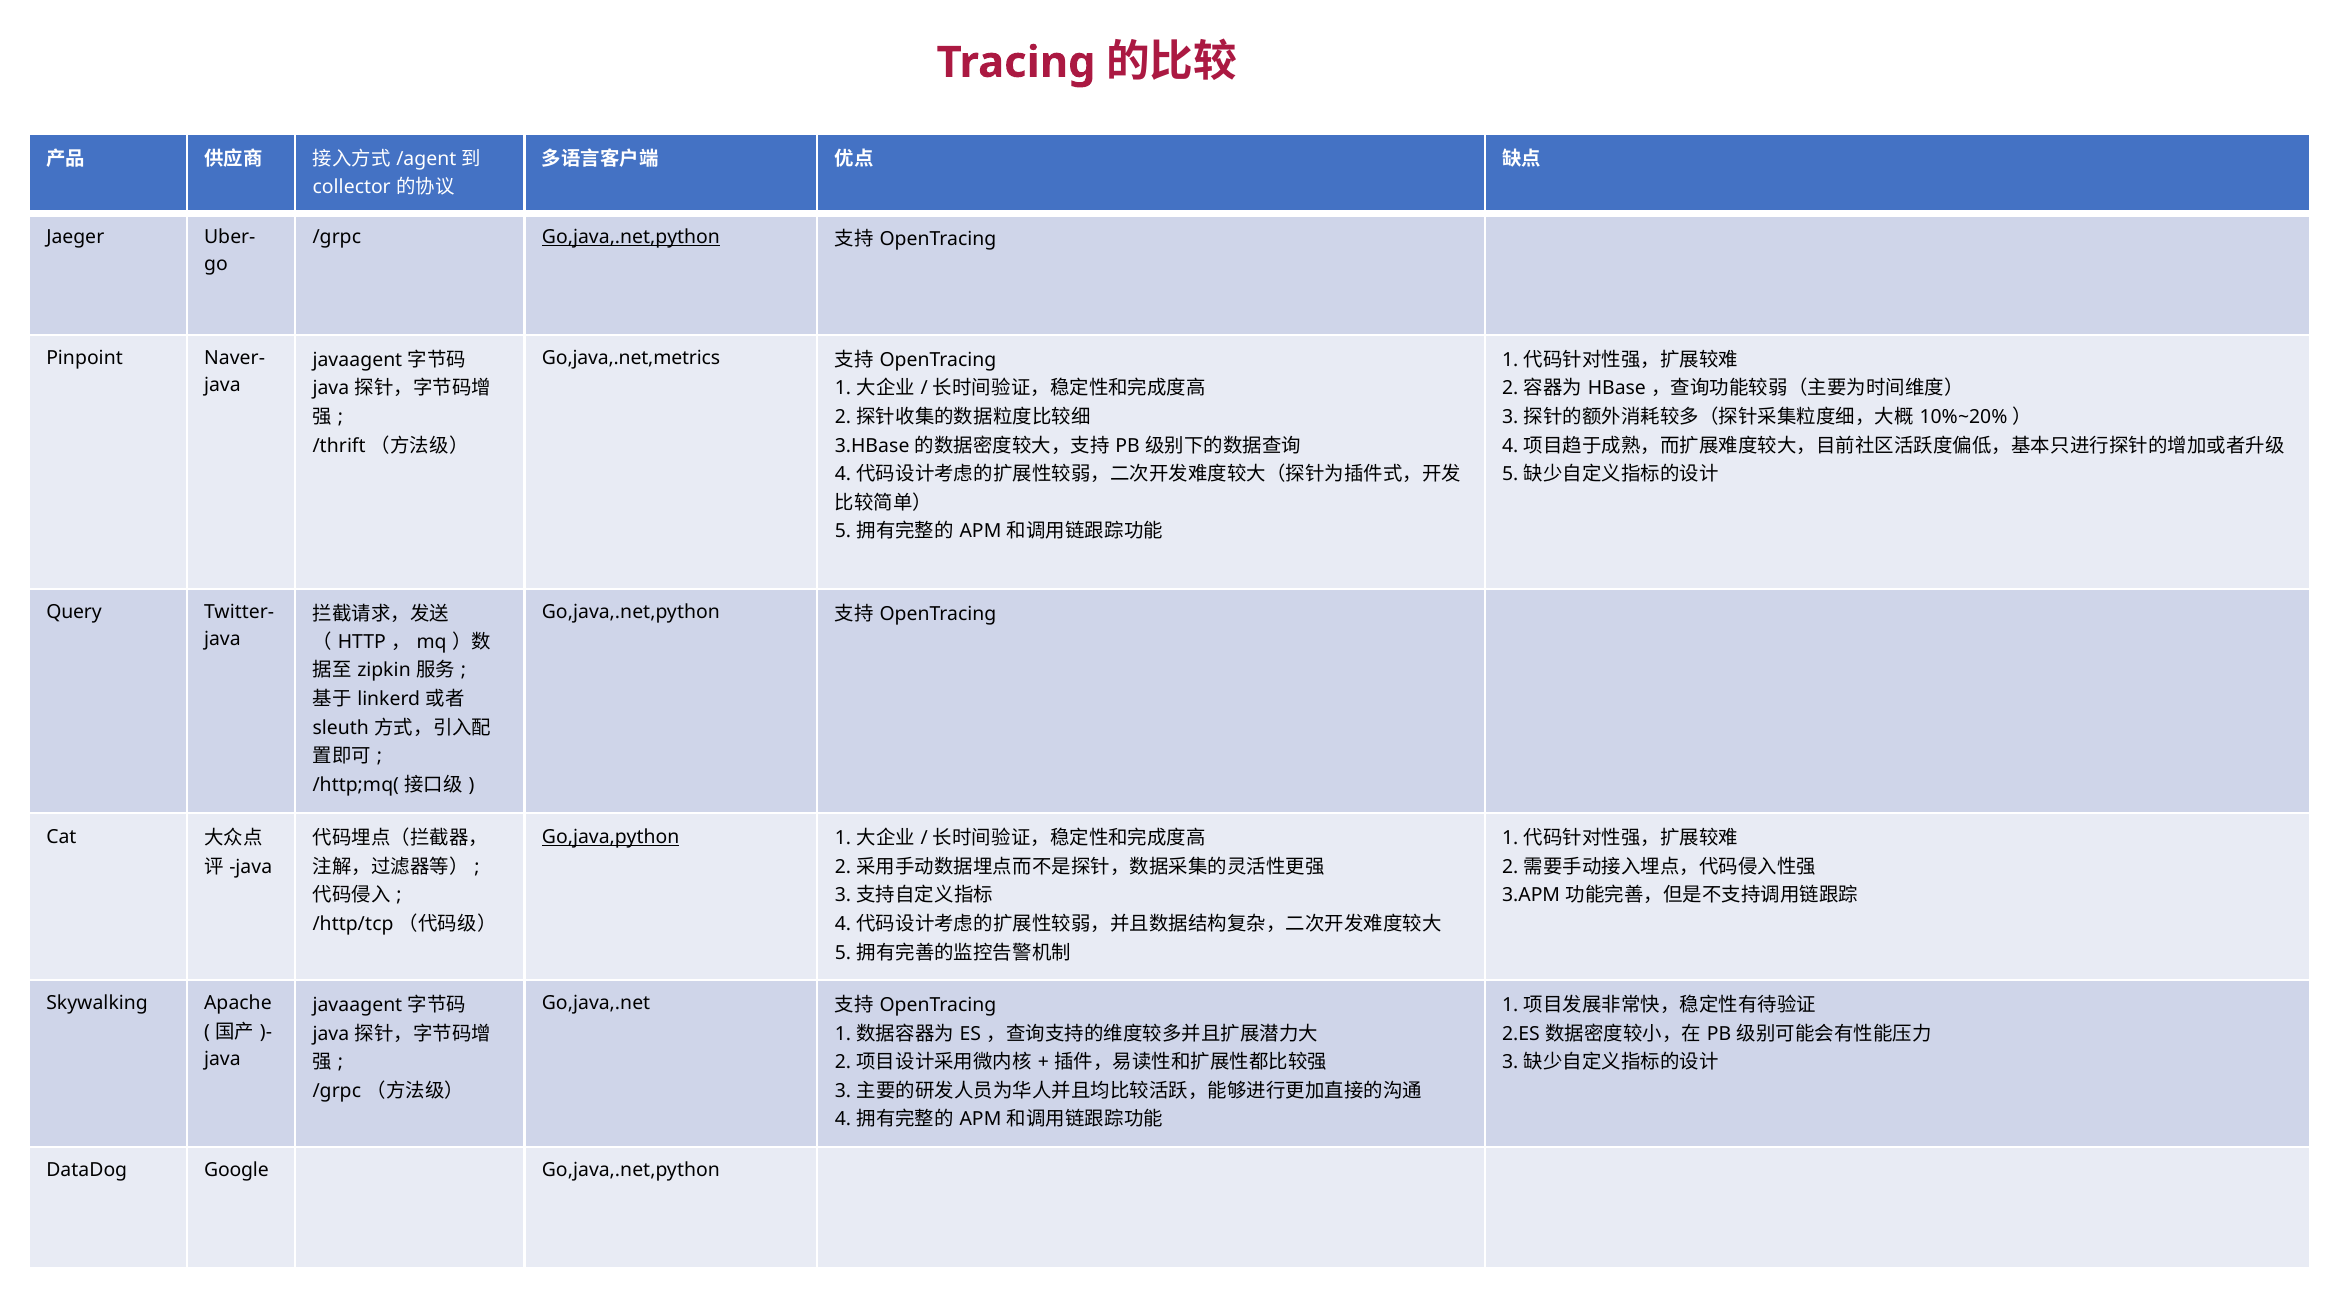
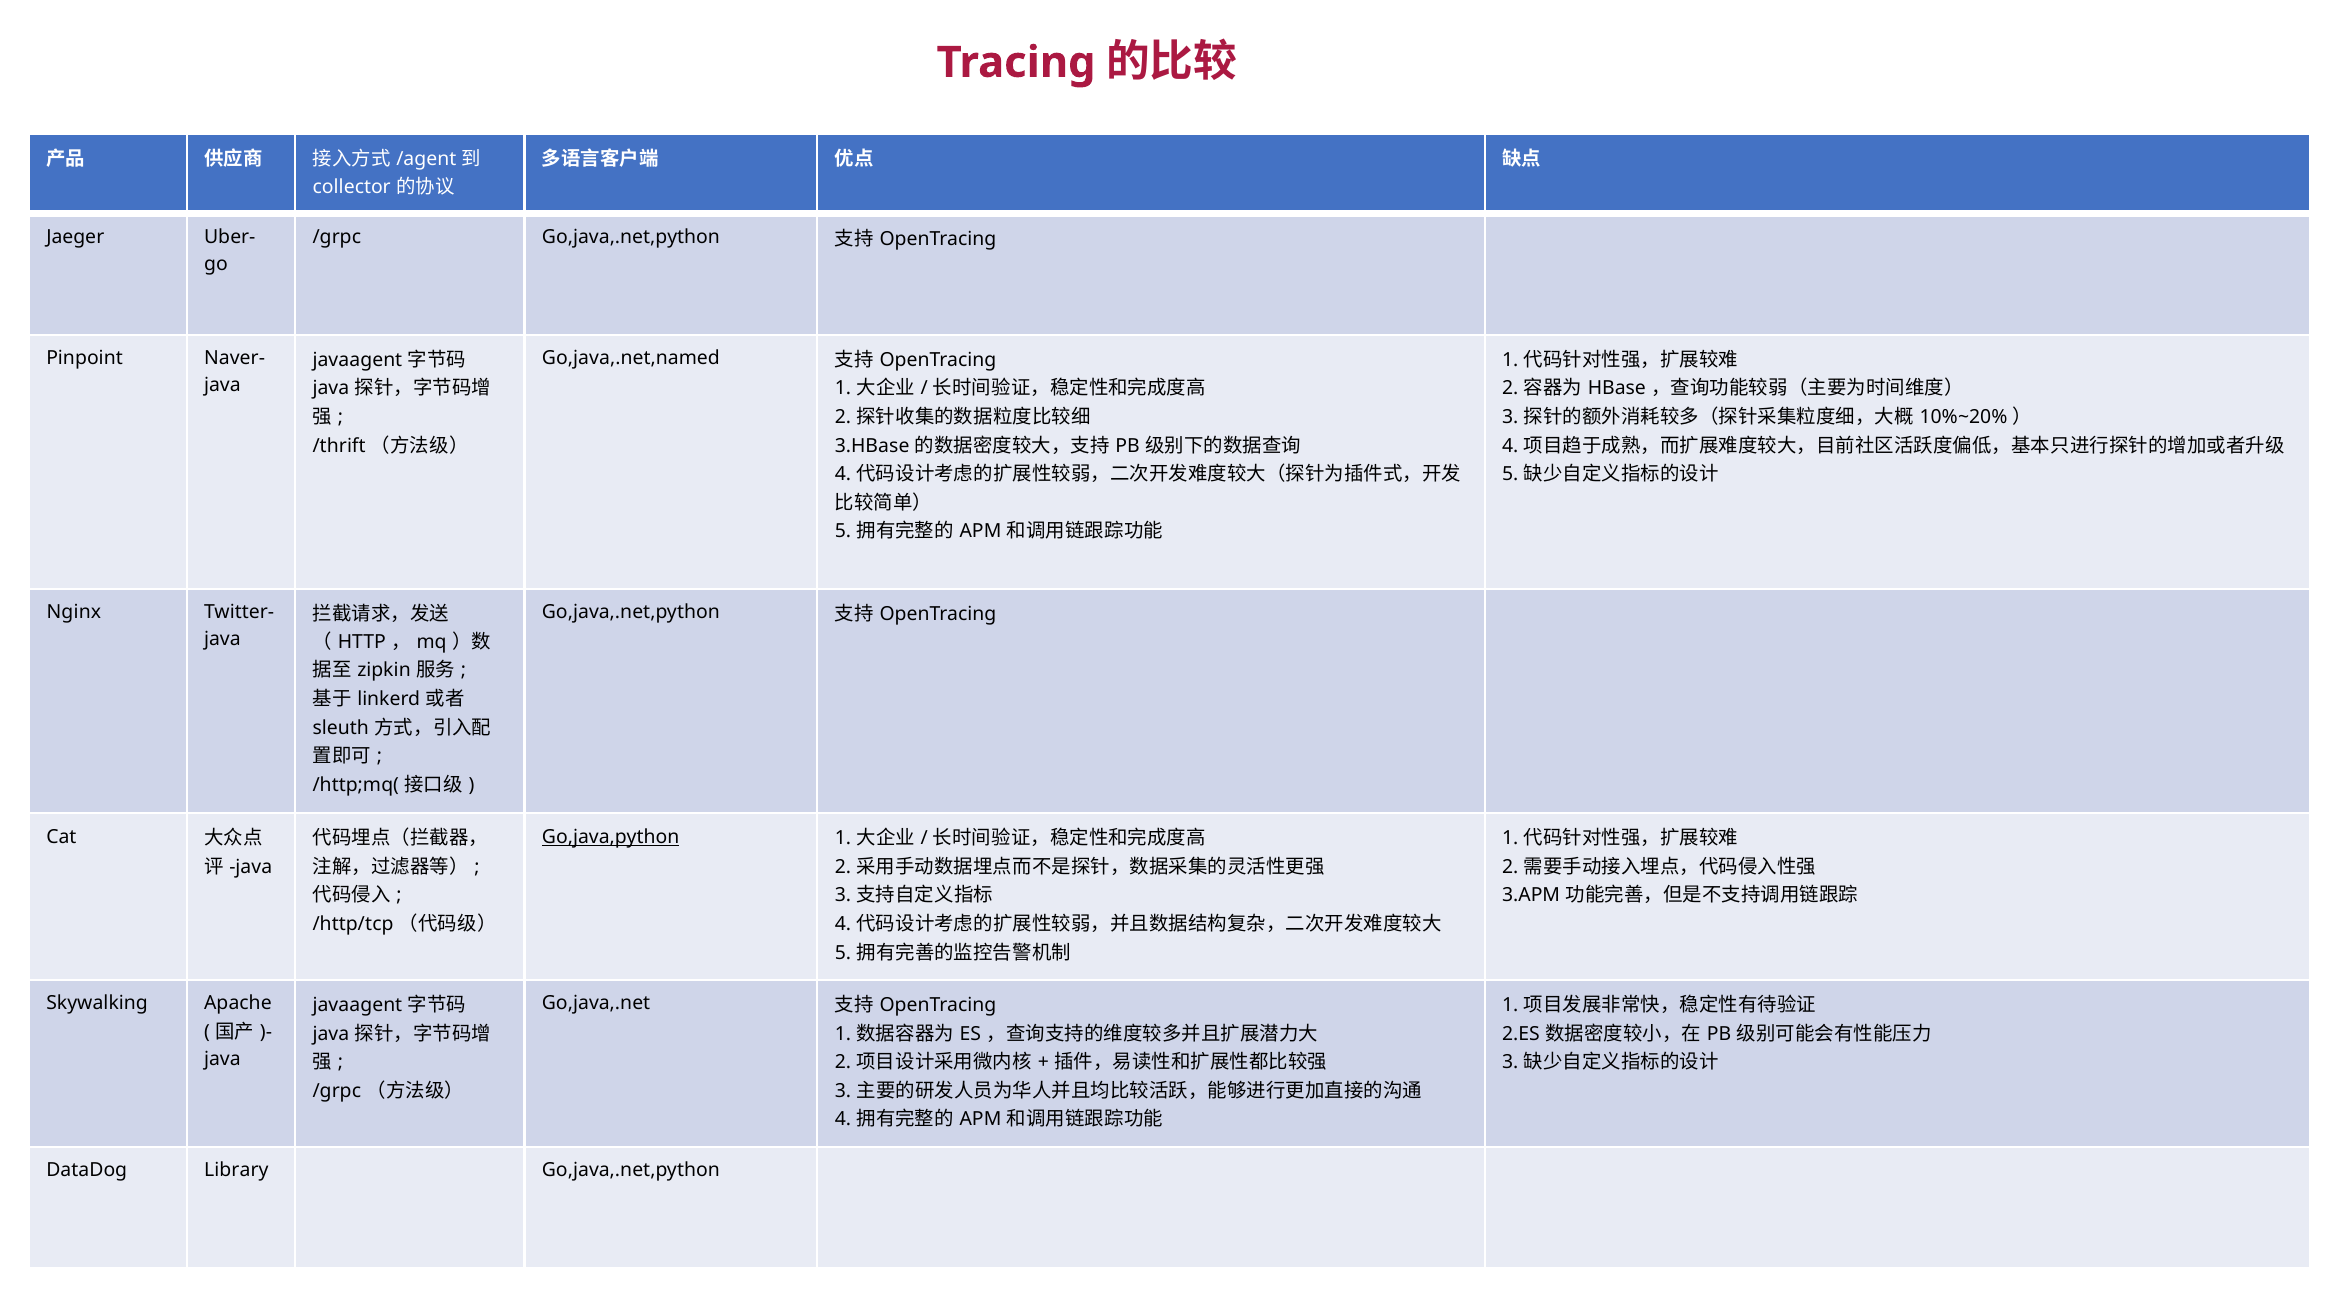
Go,java,.net,python underline: present -> none (631, 237)
Go,java,.net,metrics: Go,java,.net,metrics -> Go,java,.net,named (631, 359)
Query: Query -> Nginx (74, 612)
Google: Google -> Library (236, 1171)
